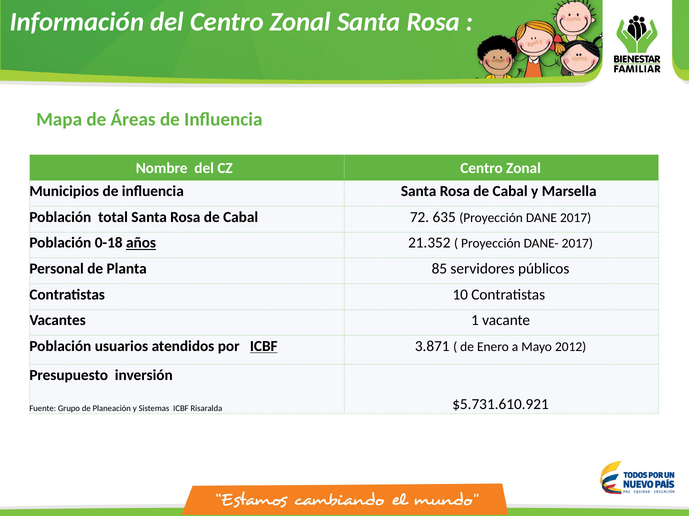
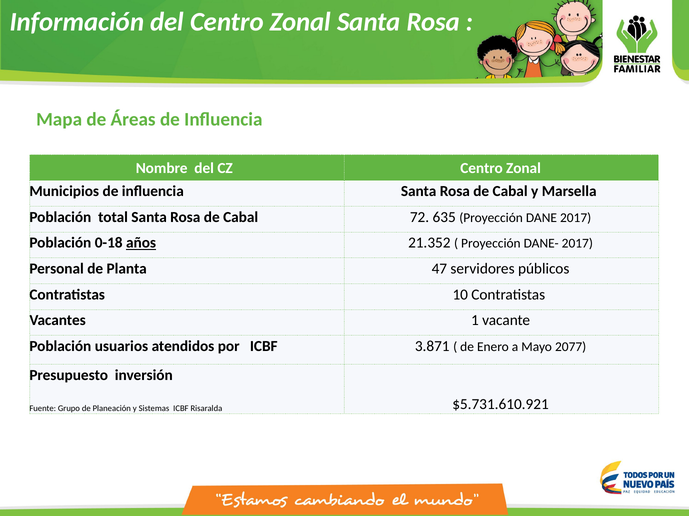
85: 85 -> 47 (439, 269)
ICBF underline: present -> none (264, 347)
2012: 2012 -> 2077 (571, 347)
